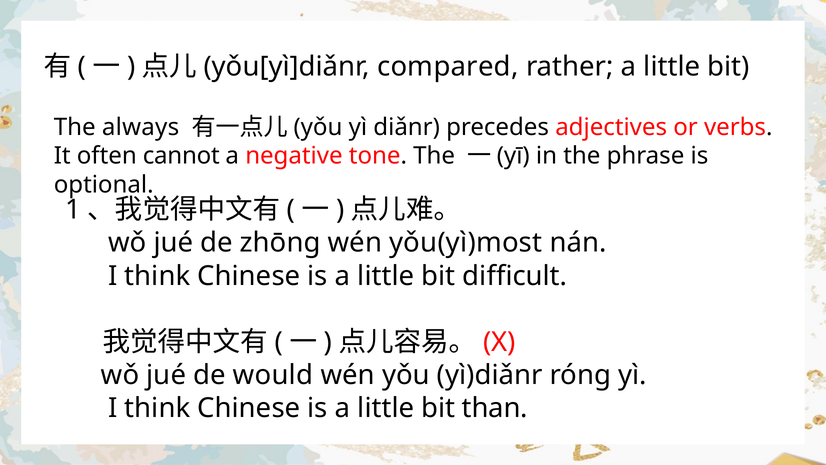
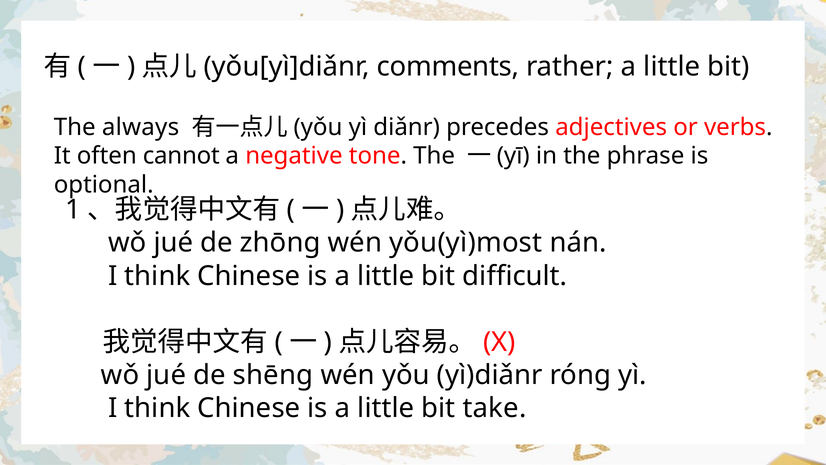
compared: compared -> comments (448, 67)
would: would -> shēng (273, 375)
than: than -> take (495, 408)
